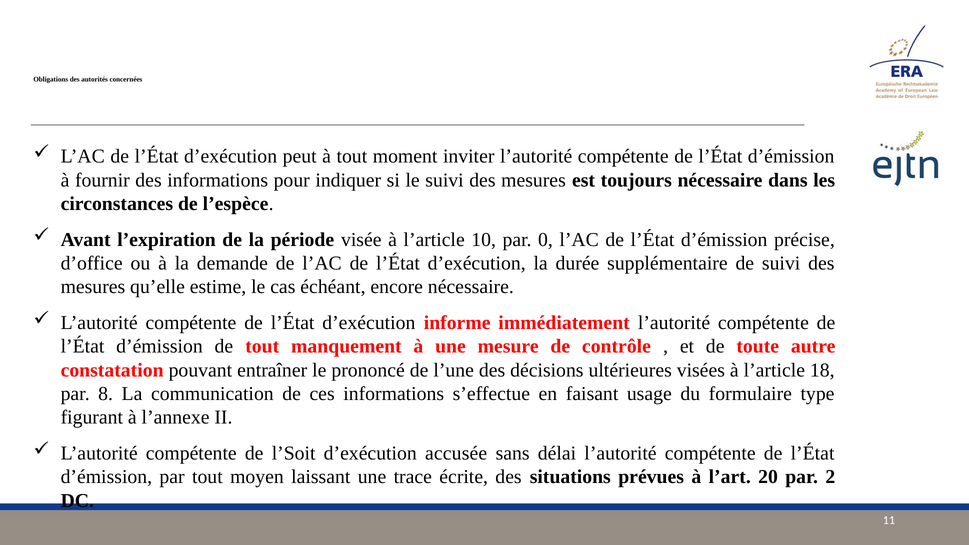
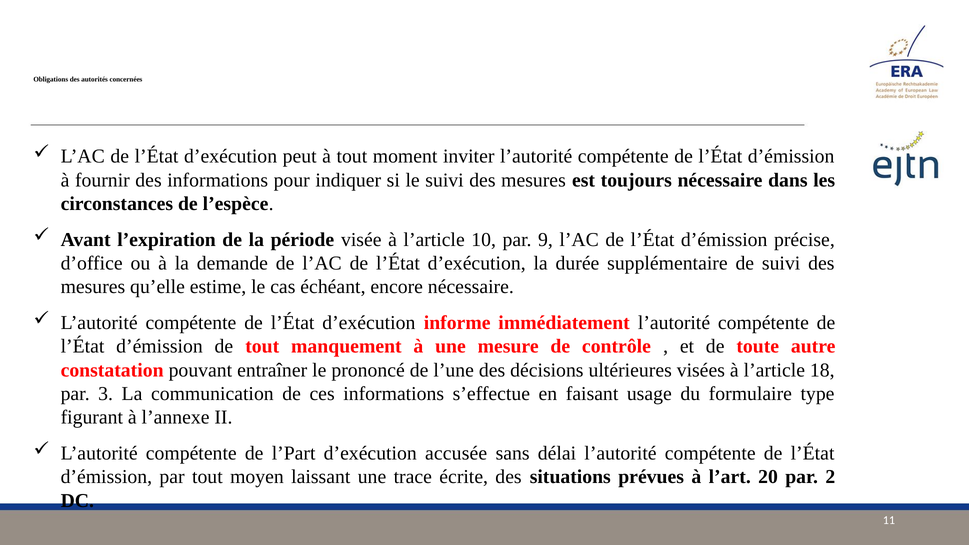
0: 0 -> 9 (545, 240)
8: 8 -> 3 (106, 394)
l’Soit: l’Soit -> l’Part (294, 453)
